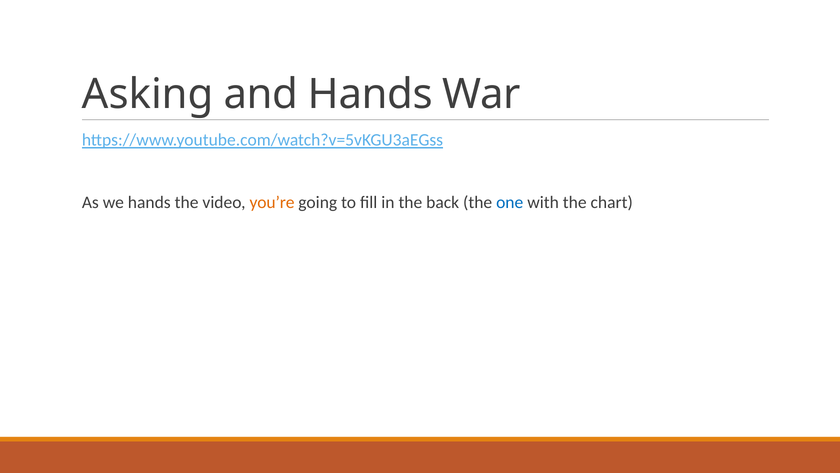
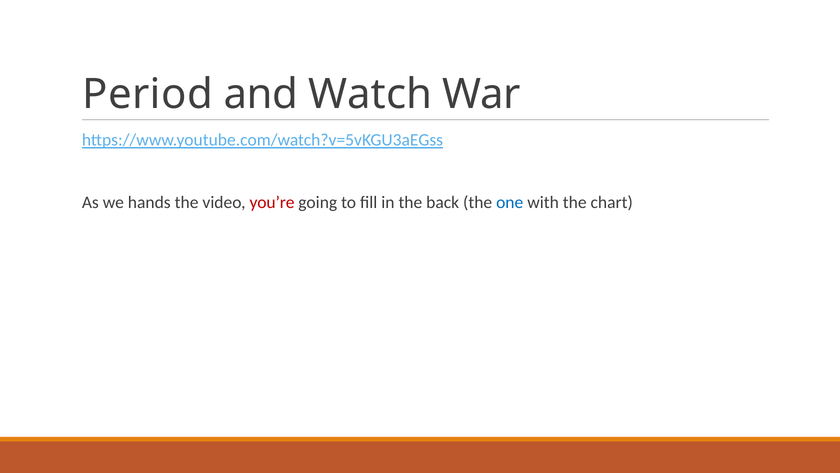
Asking: Asking -> Period (148, 94)
and Hands: Hands -> Watch (370, 94)
you’re colour: orange -> red (272, 202)
